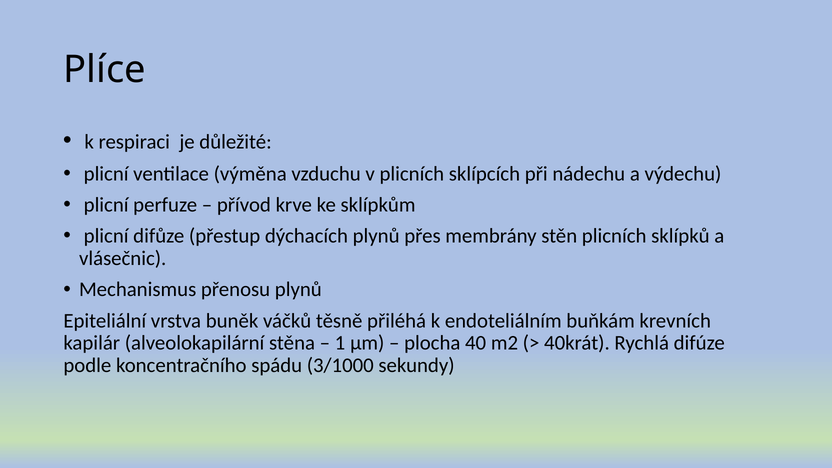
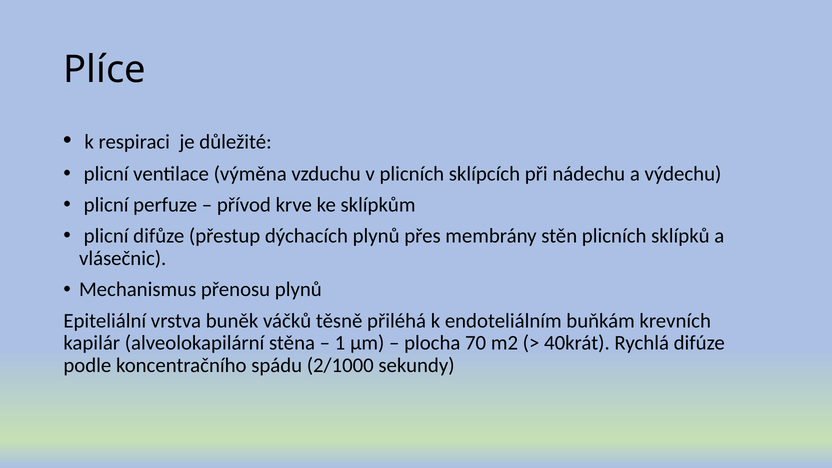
40: 40 -> 70 (476, 343)
3/1000: 3/1000 -> 2/1000 (340, 366)
